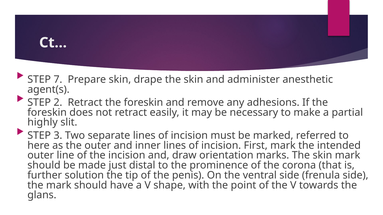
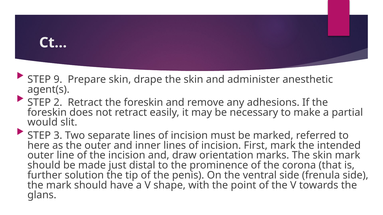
7: 7 -> 9 (58, 80)
highly: highly -> would (43, 123)
